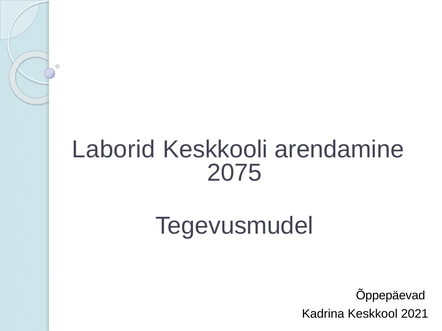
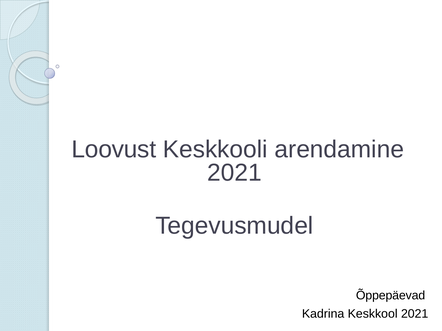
Laborid: Laborid -> Loovust (114, 150)
2075: 2075 -> 2021 (234, 173)
